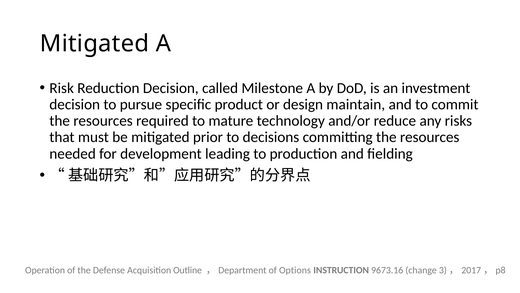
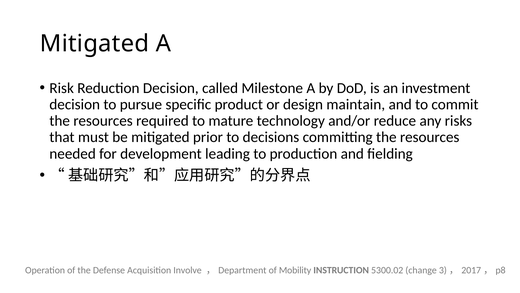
Outline: Outline -> Involve (188, 270)
Options: Options -> Mobility (295, 270)
9673.16: 9673.16 -> 5300.02 (387, 270)
